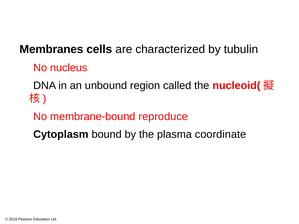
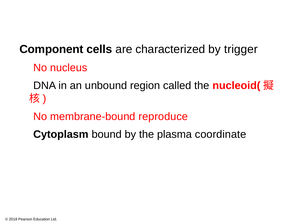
Membranes: Membranes -> Component (51, 49)
tubulin: tubulin -> trigger (241, 49)
